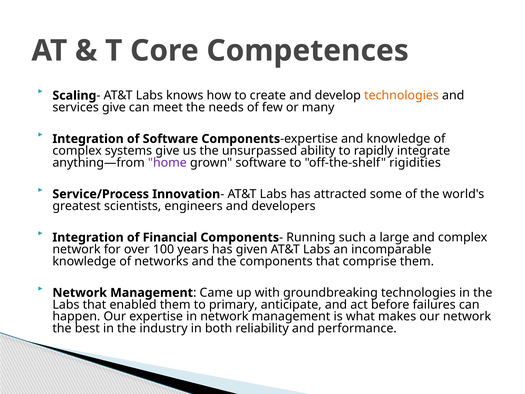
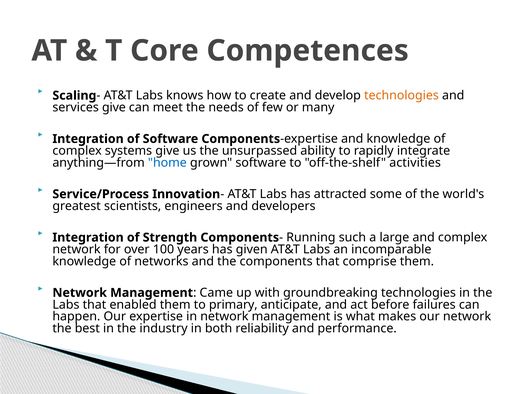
home colour: purple -> blue (167, 163)
rigidities: rigidities -> activities (415, 163)
Financial: Financial -> Strength (170, 237)
